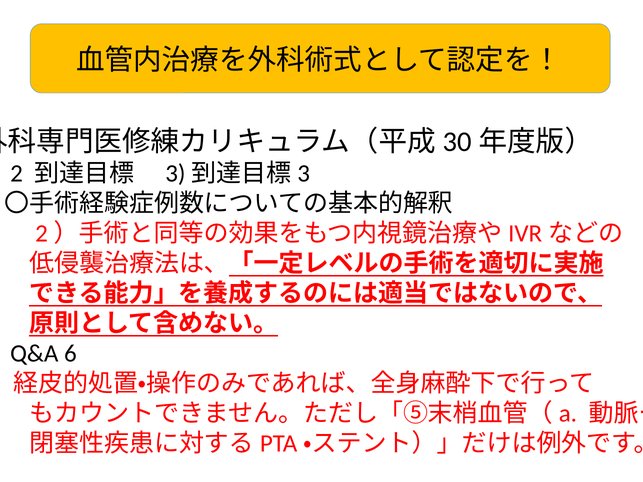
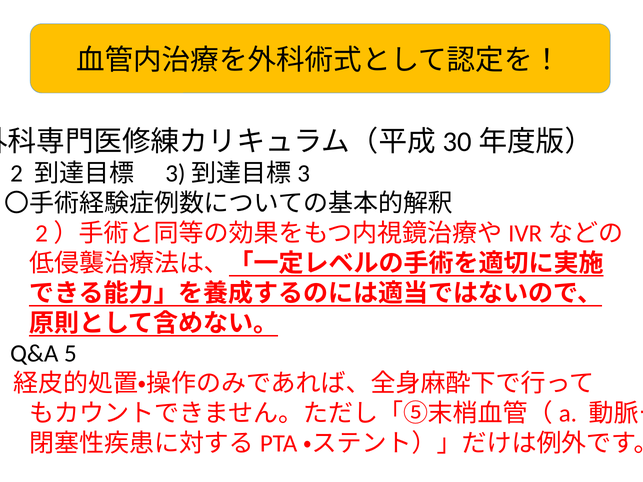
6: 6 -> 5 (70, 354)
